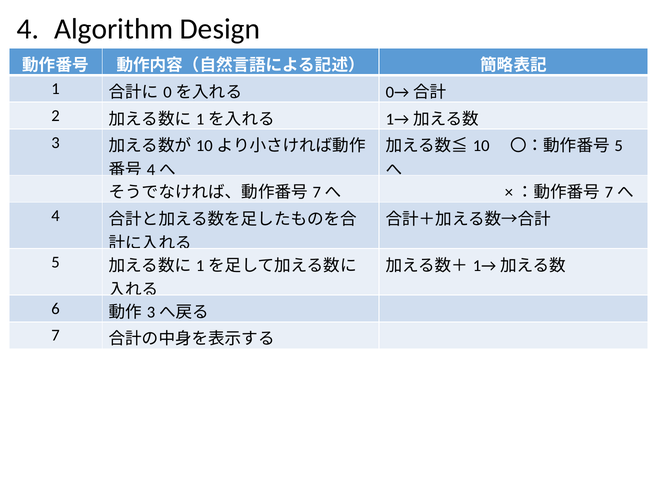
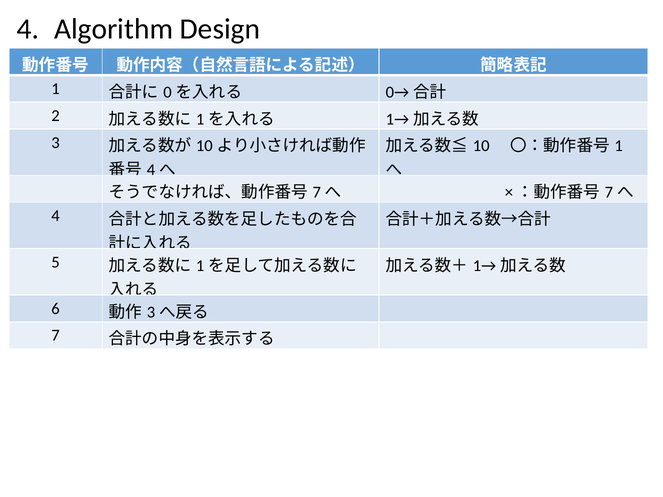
5: 5 -> 1 (619, 146)
